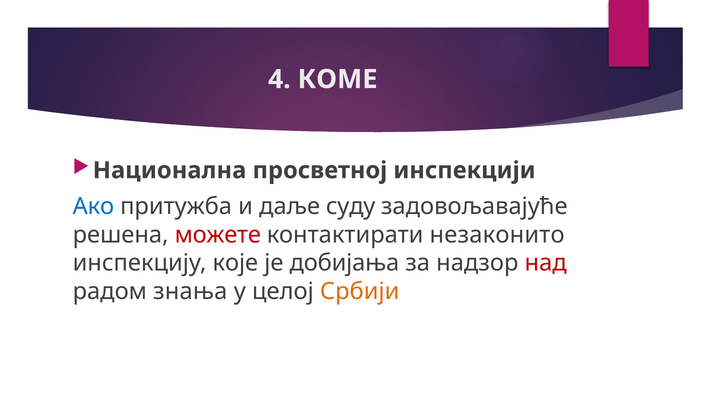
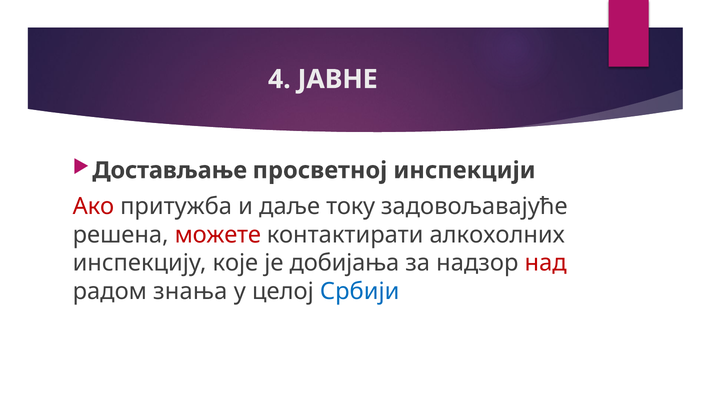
КОМЕ: КОМЕ -> ЈАВНЕ (338, 79)
Национална: Национална -> Достављање (170, 170)
Ако colour: blue -> red (93, 206)
суду: суду -> току (351, 206)
незаконито: незаконито -> алкохолних (497, 235)
Србији colour: orange -> blue (360, 292)
